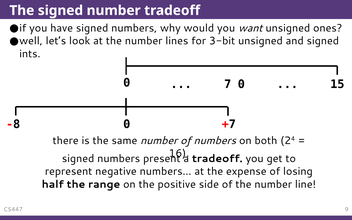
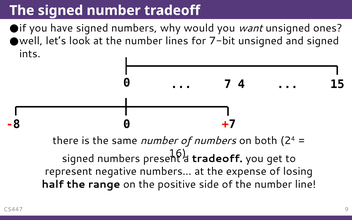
3-bit: 3-bit -> 7-bit (222, 41)
7 0: 0 -> 4 (241, 84)
